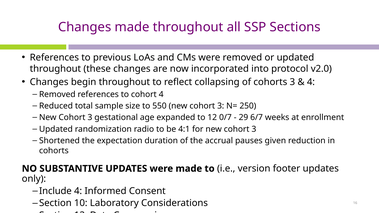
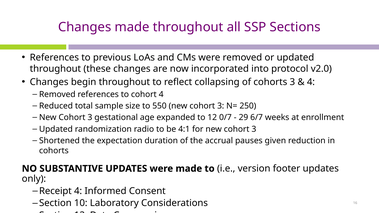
Include: Include -> Receipt (55, 191)
